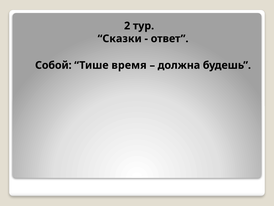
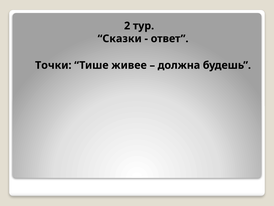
Собой: Собой -> Точки (53, 65)
время: время -> живее (129, 65)
